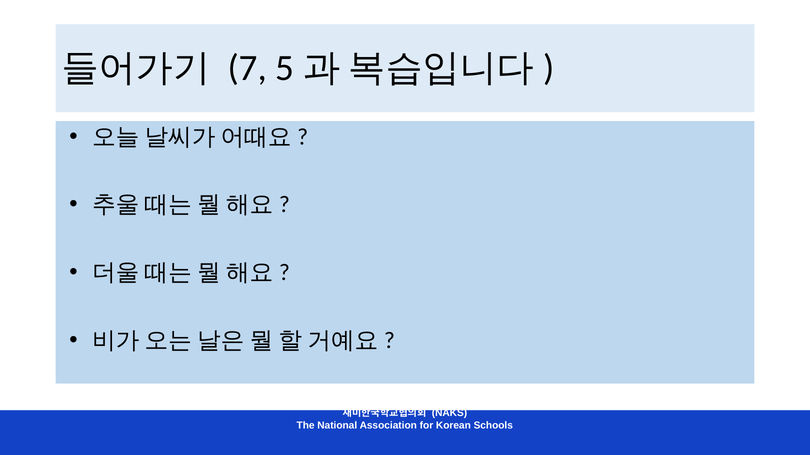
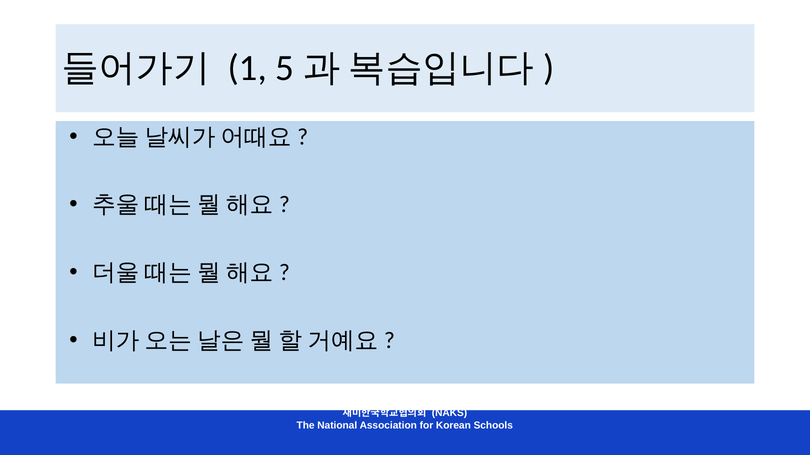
7: 7 -> 1 (247, 68)
